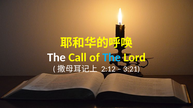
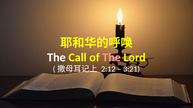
The colour: light blue -> pink (112, 58)
